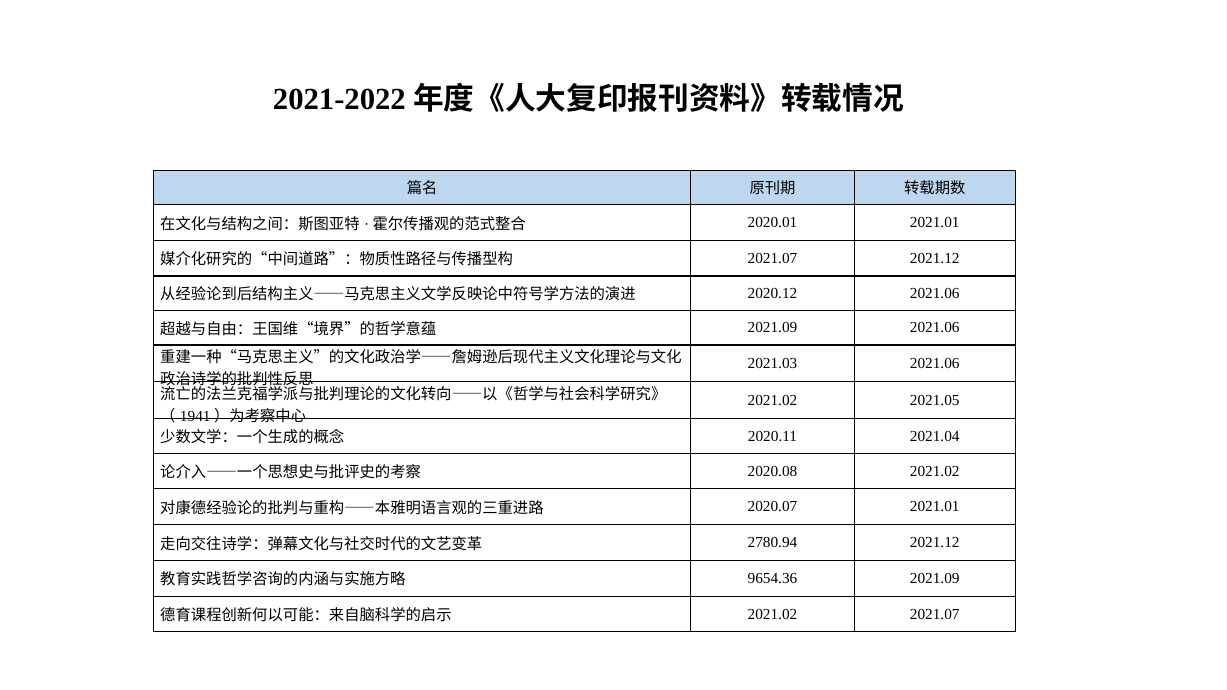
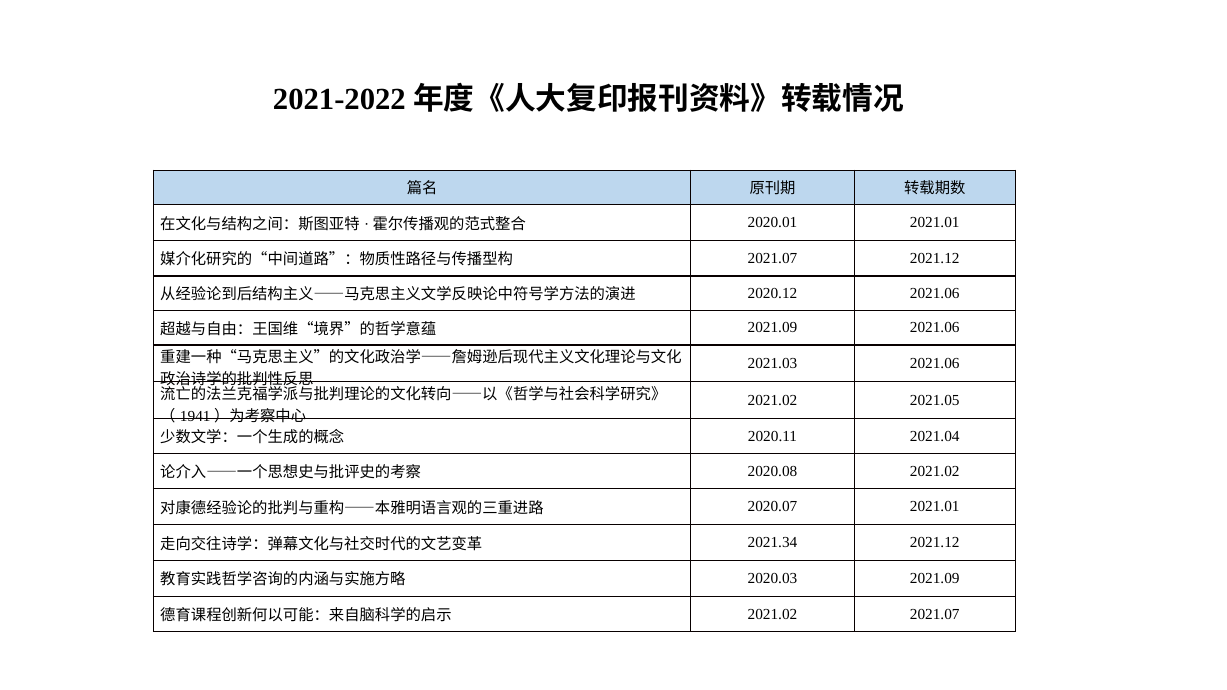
2780.94: 2780.94 -> 2021.34 (772, 543)
9654.36: 9654.36 -> 2020.03 (772, 578)
